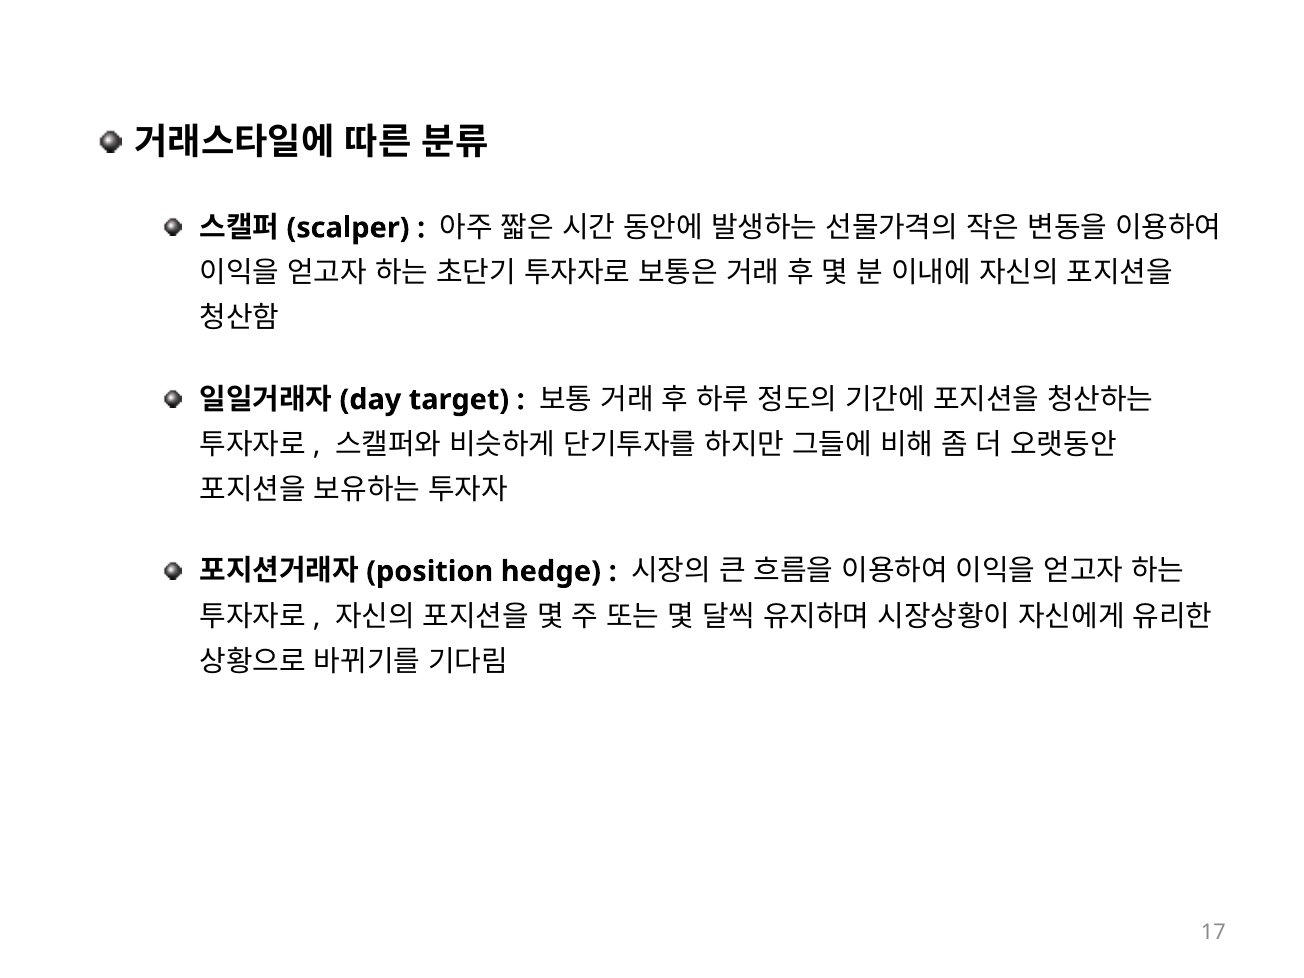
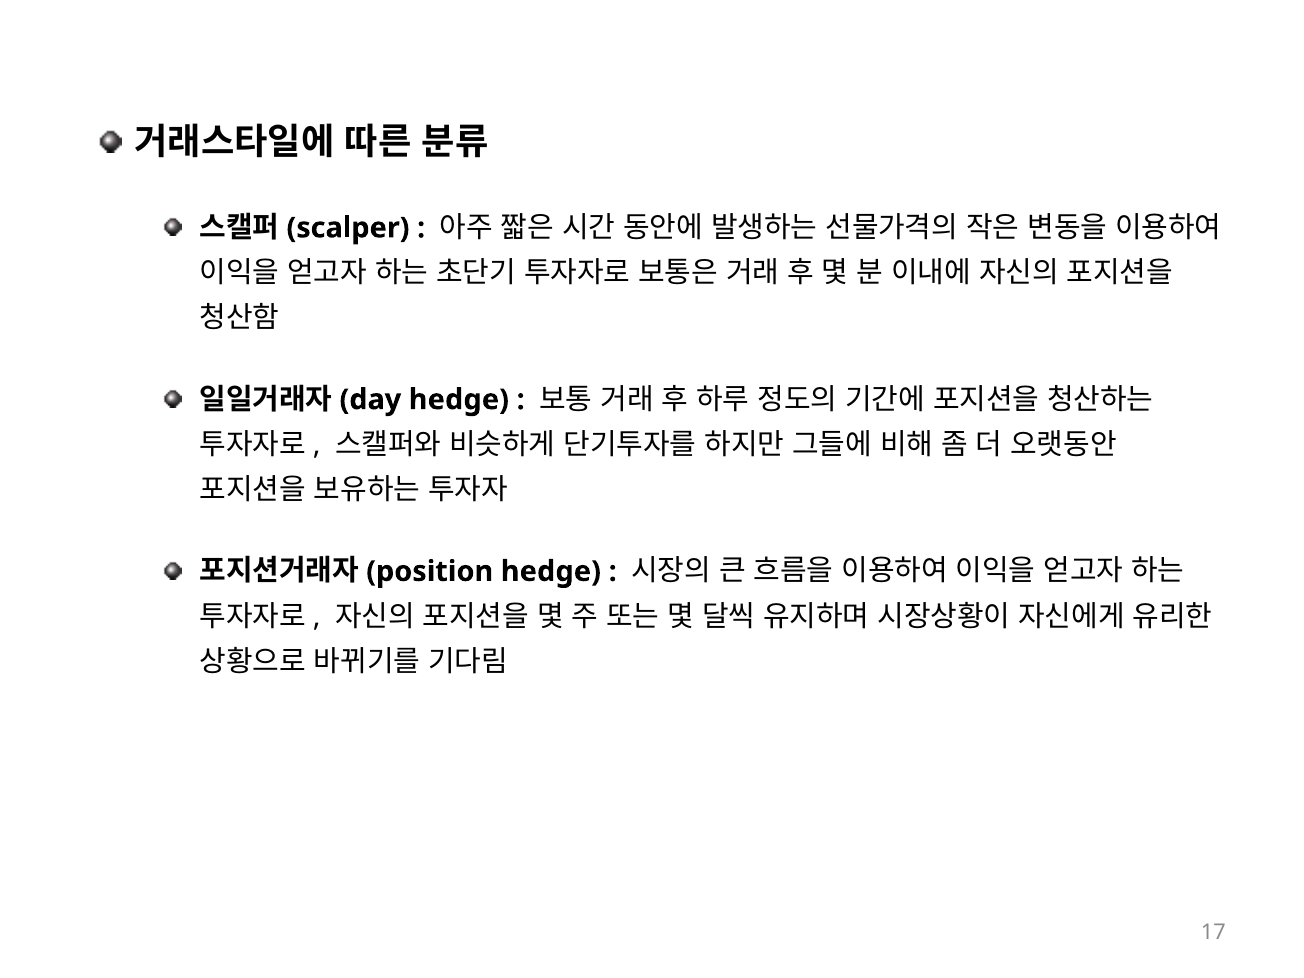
target: target -> hedge (459, 400)
